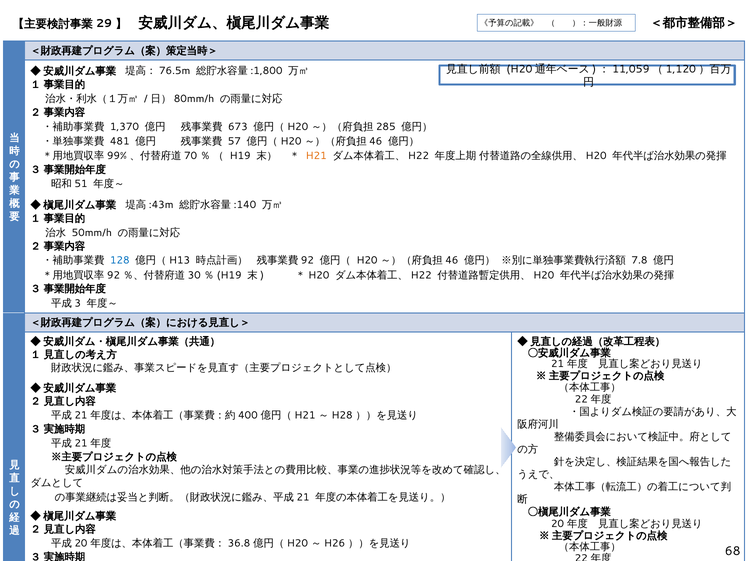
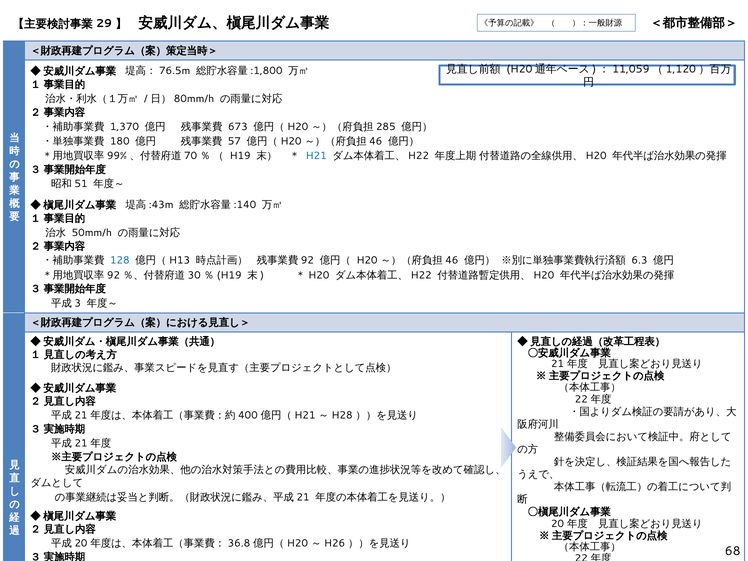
481: 481 -> 180 (120, 141)
H21 colour: orange -> blue (316, 156)
7.8: 7.8 -> 6.3 (639, 261)
